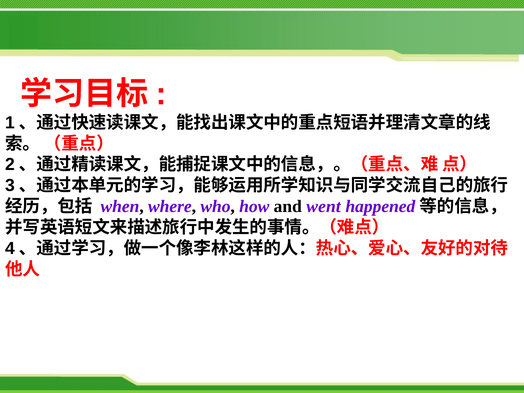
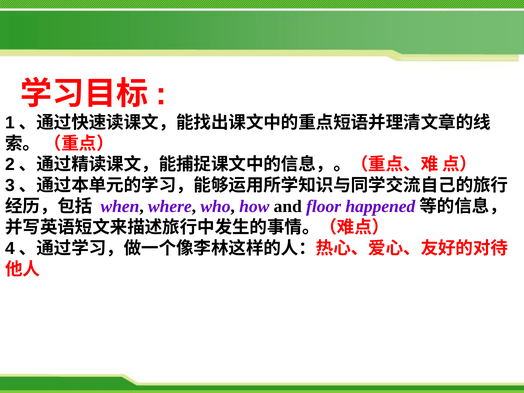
went: went -> floor (324, 206)
